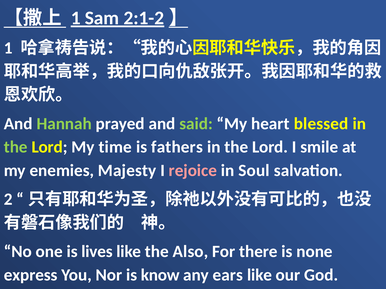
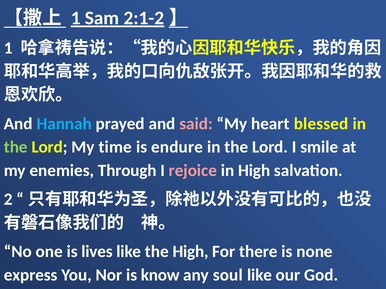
Hannah colour: light green -> light blue (64, 124)
said colour: light green -> pink (196, 124)
fathers: fathers -> endure (177, 147)
Majesty: Majesty -> Through (127, 171)
in Soul: Soul -> High (254, 171)
the Also: Also -> High (191, 252)
ears: ears -> soul (228, 275)
